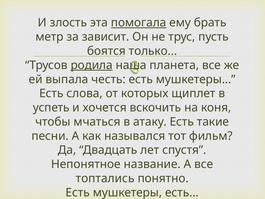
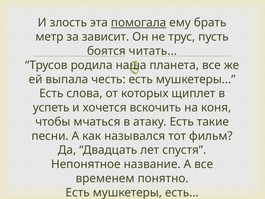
только: только -> читать (153, 51)
родила underline: present -> none (92, 65)
топтались: топтались -> временем (105, 178)
